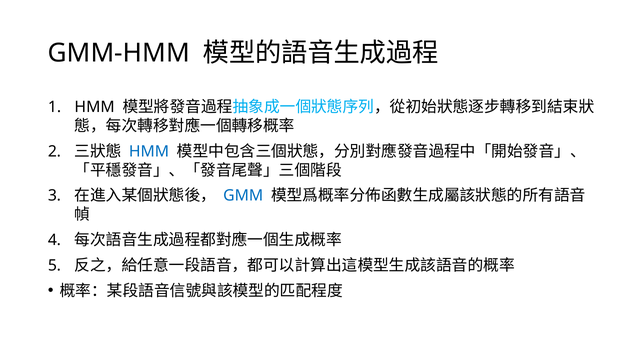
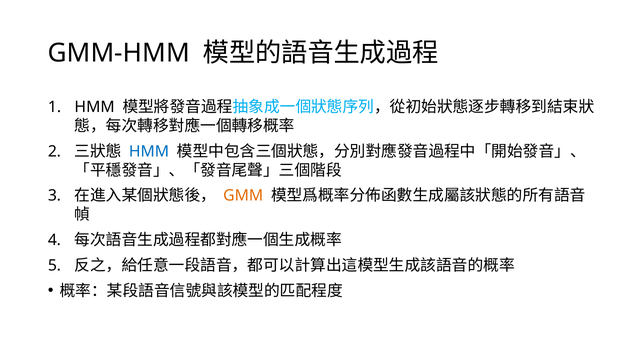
GMM colour: blue -> orange (243, 196)
